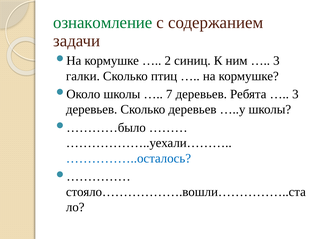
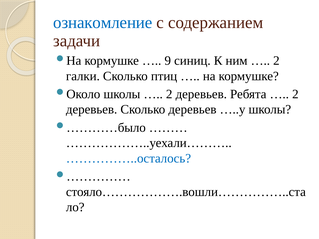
ознакомление colour: green -> blue (103, 23)
2: 2 -> 9 (168, 61)
3: 3 -> 2 (276, 61)
7: 7 -> 2 (169, 94)
3: 3 -> 2 (295, 94)
